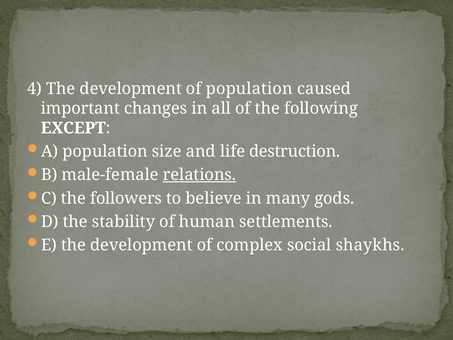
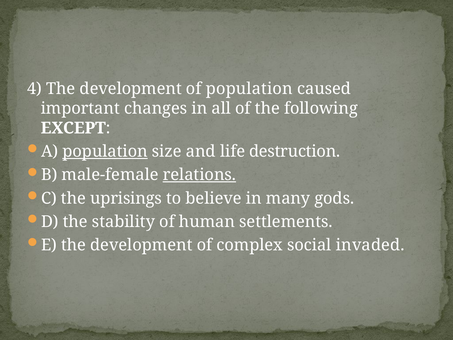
population underline: none -> present (105, 151)
followers: followers -> uprisings (126, 198)
shaykhs: shaykhs -> invaded (370, 245)
